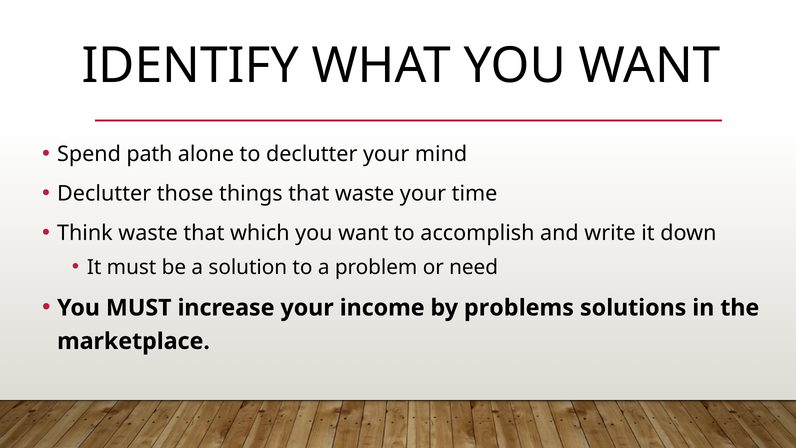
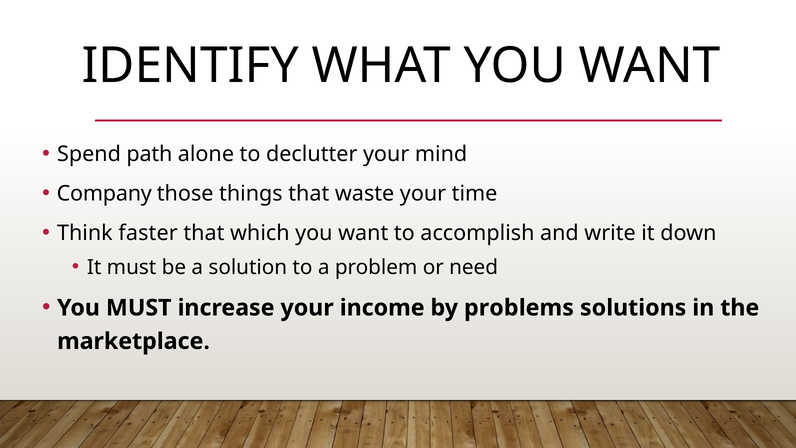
Declutter: Declutter -> Company (104, 194)
Think waste: waste -> faster (148, 233)
